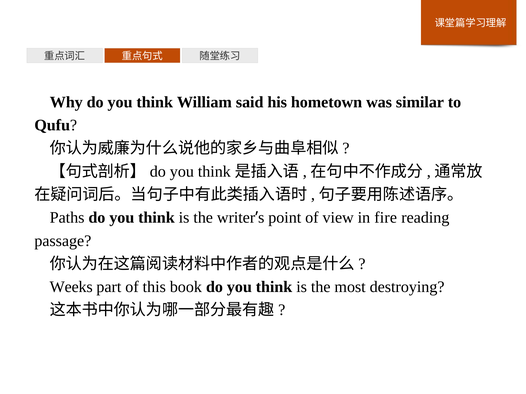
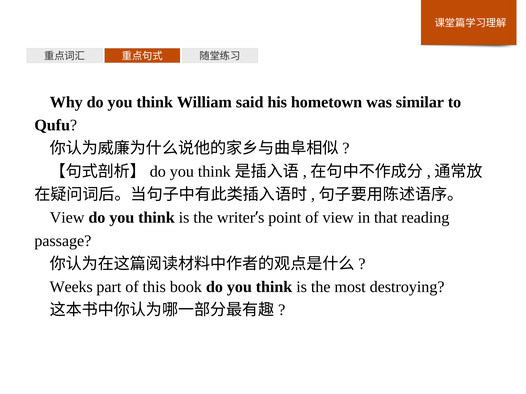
Paths: Paths -> View (67, 218)
fire: fire -> that (386, 218)
